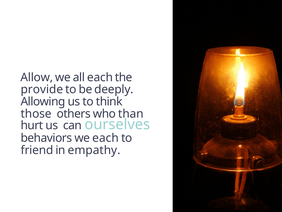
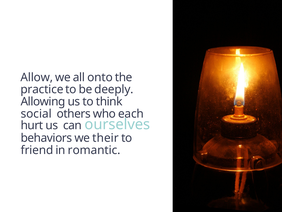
all each: each -> onto (100, 77)
provide: provide -> practice (42, 89)
those: those -> social (36, 113)
than: than -> each (131, 113)
we each: each -> their (106, 138)
empathy: empathy -> romantic (94, 150)
